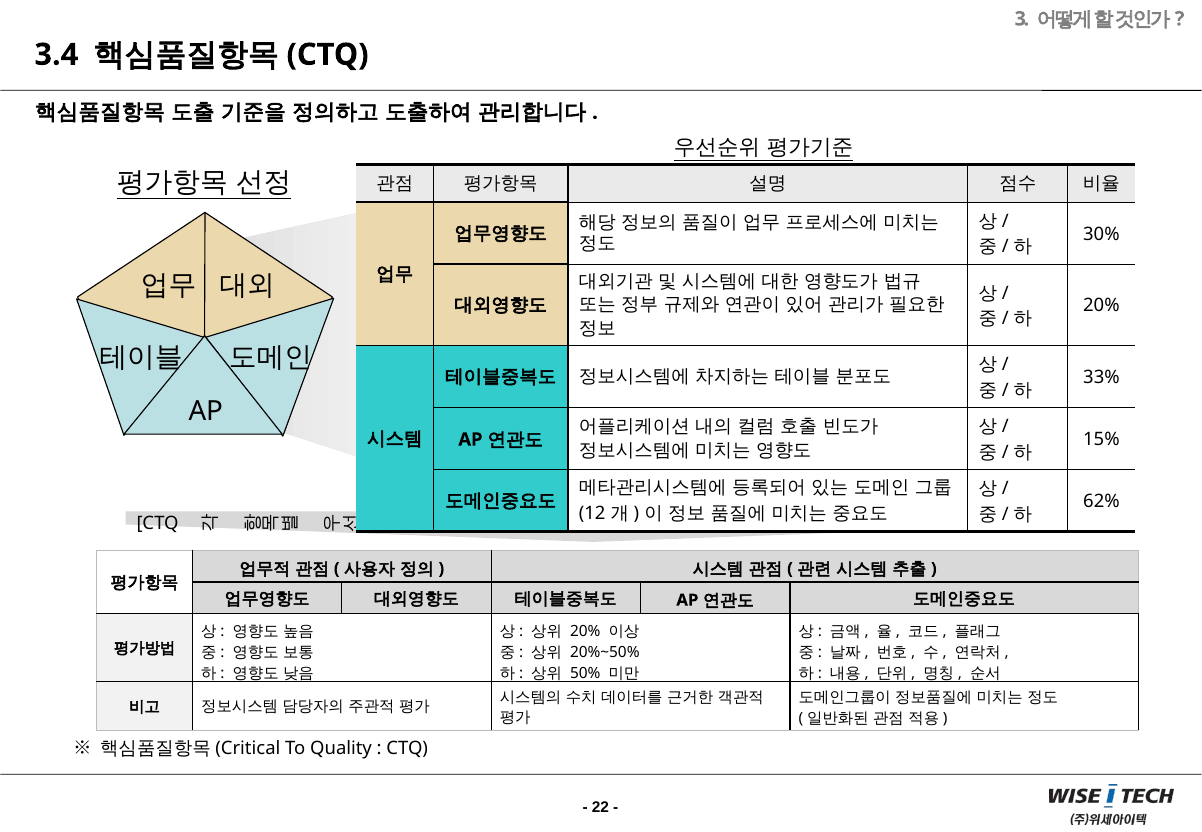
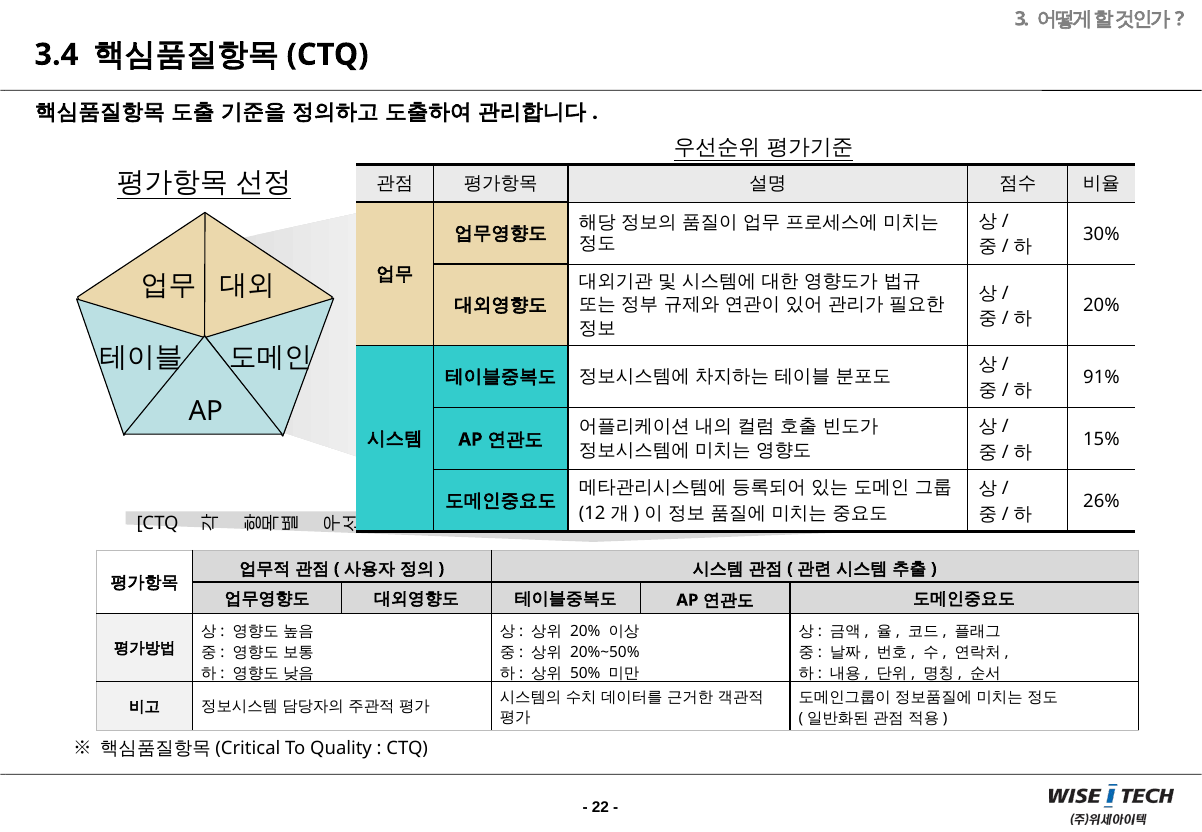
33%: 33% -> 91% (1101, 378)
62%: 62% -> 26% (1101, 502)
